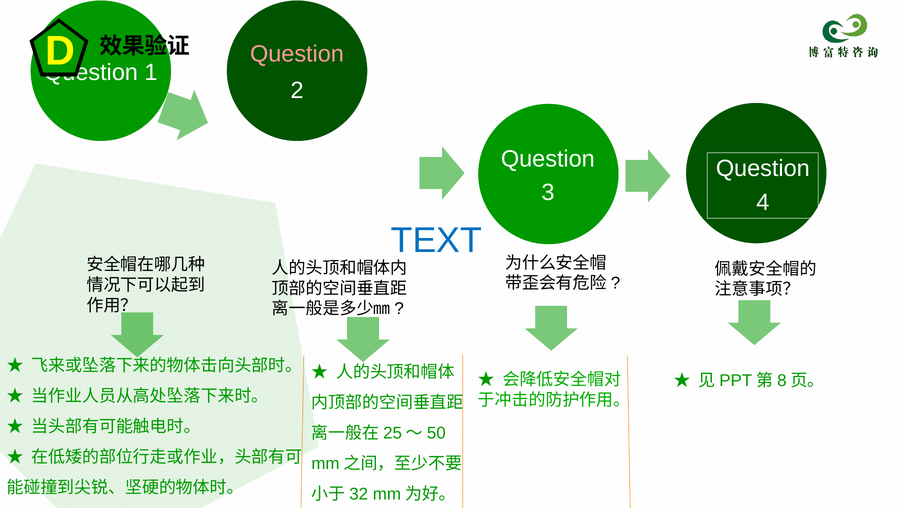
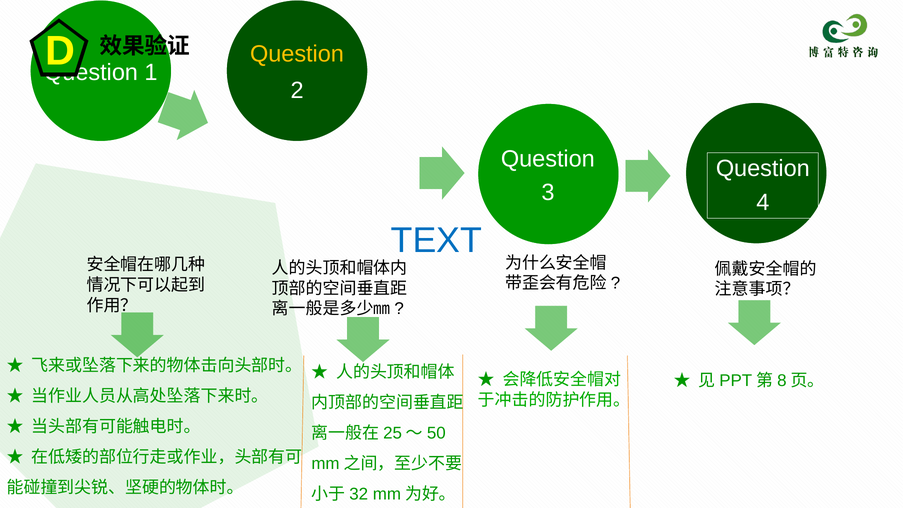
Question colour: pink -> yellow (297, 54)
